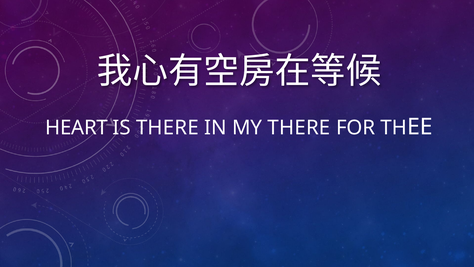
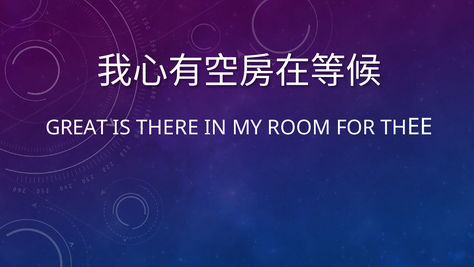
HEART: HEART -> GREAT (77, 127)
MY THERE: THERE -> ROOM (299, 127)
